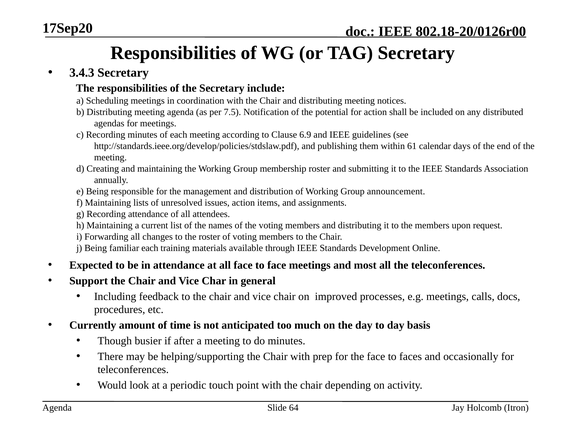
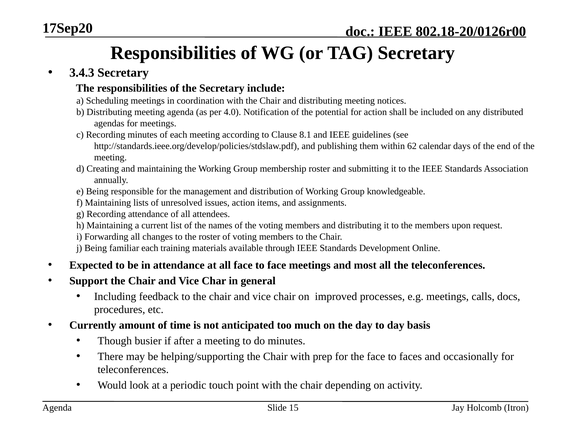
7.5: 7.5 -> 4.0 (232, 112)
6.9: 6.9 -> 8.1 (305, 135)
61: 61 -> 62 (412, 146)
announcement: announcement -> knowledgeable (396, 191)
64: 64 -> 15 (294, 407)
